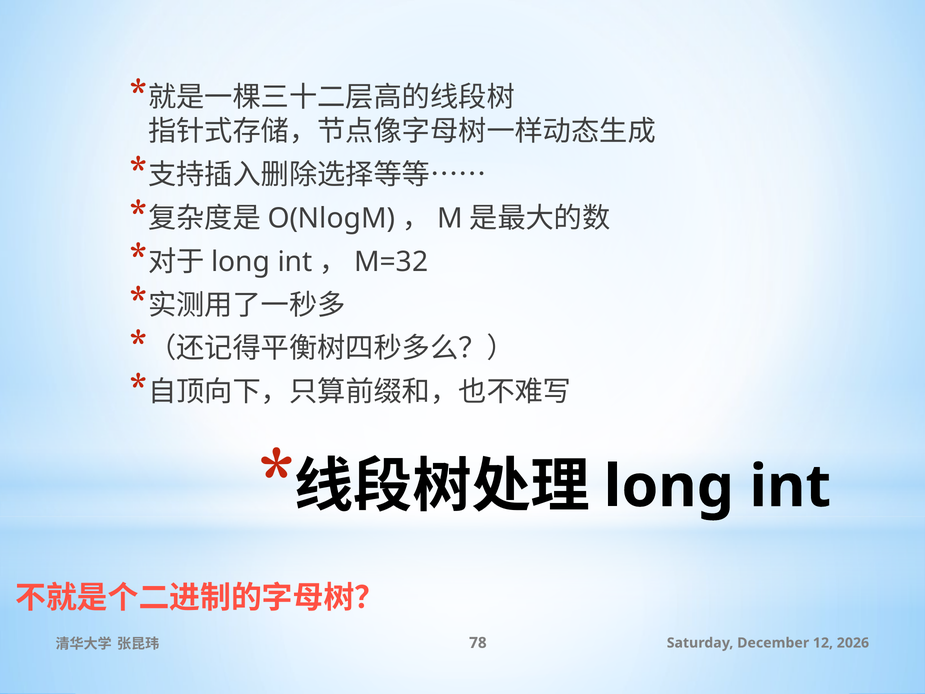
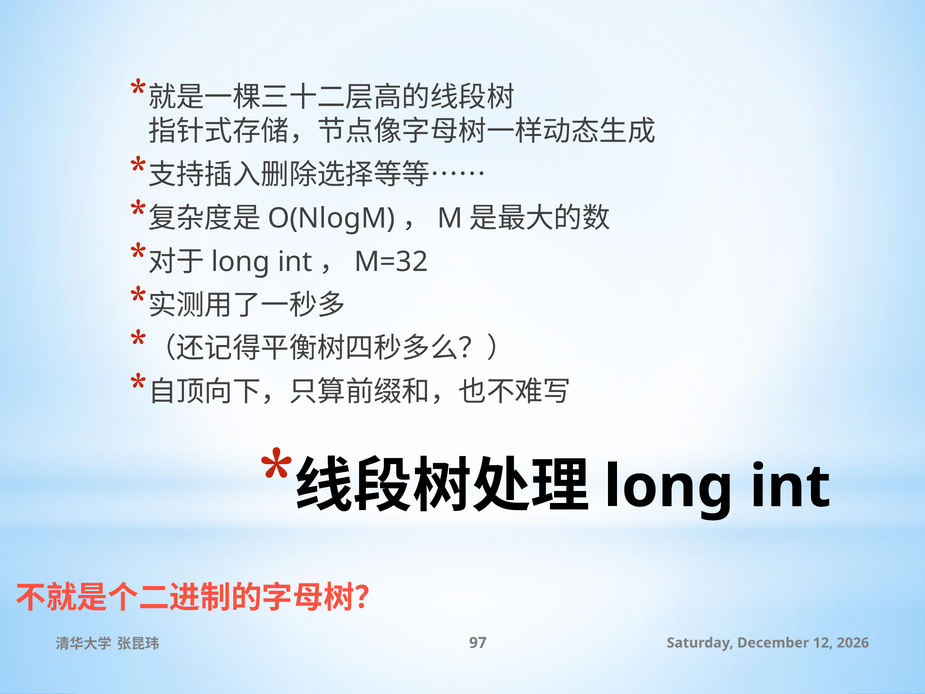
78: 78 -> 97 (478, 643)
